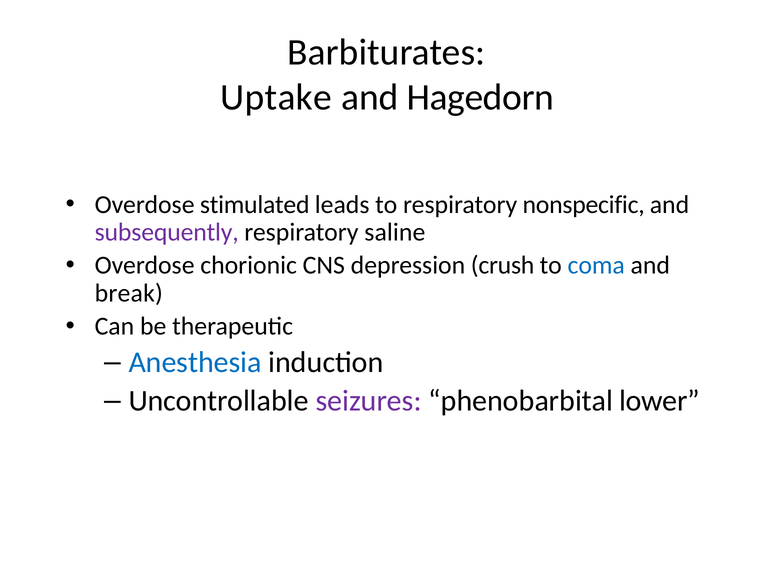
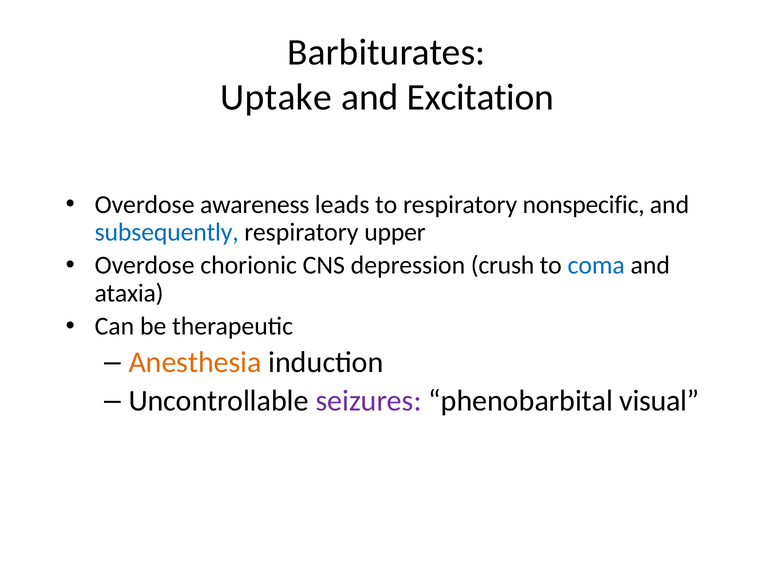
Hagedorn: Hagedorn -> Excitation (480, 97)
stimulated: stimulated -> awareness (255, 204)
subsequently colour: purple -> blue (167, 232)
saline: saline -> upper (395, 232)
break: break -> ataxia (129, 293)
Anesthesia colour: blue -> orange (195, 362)
lower: lower -> visual (659, 401)
